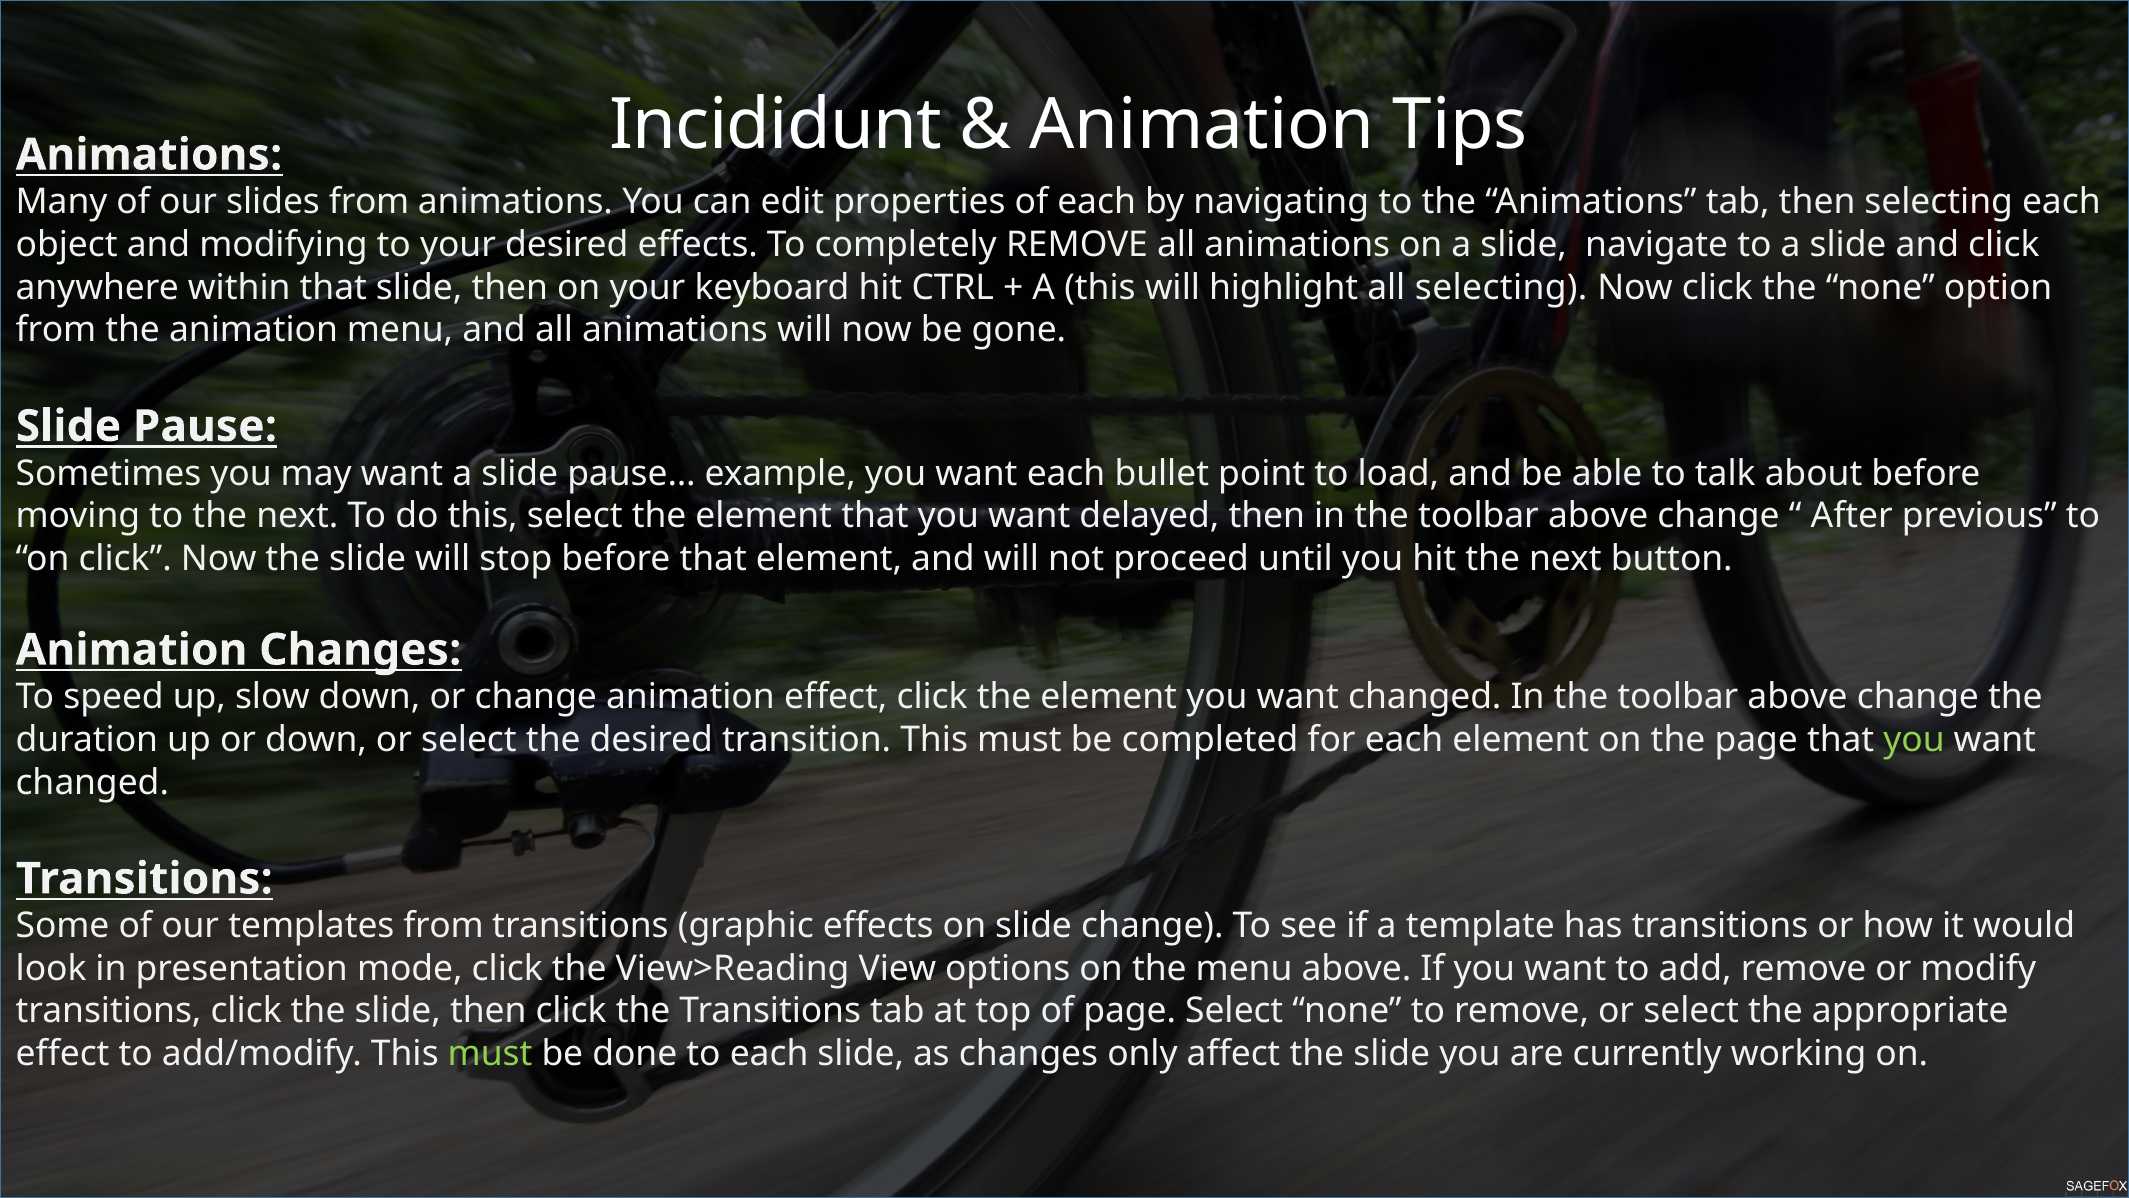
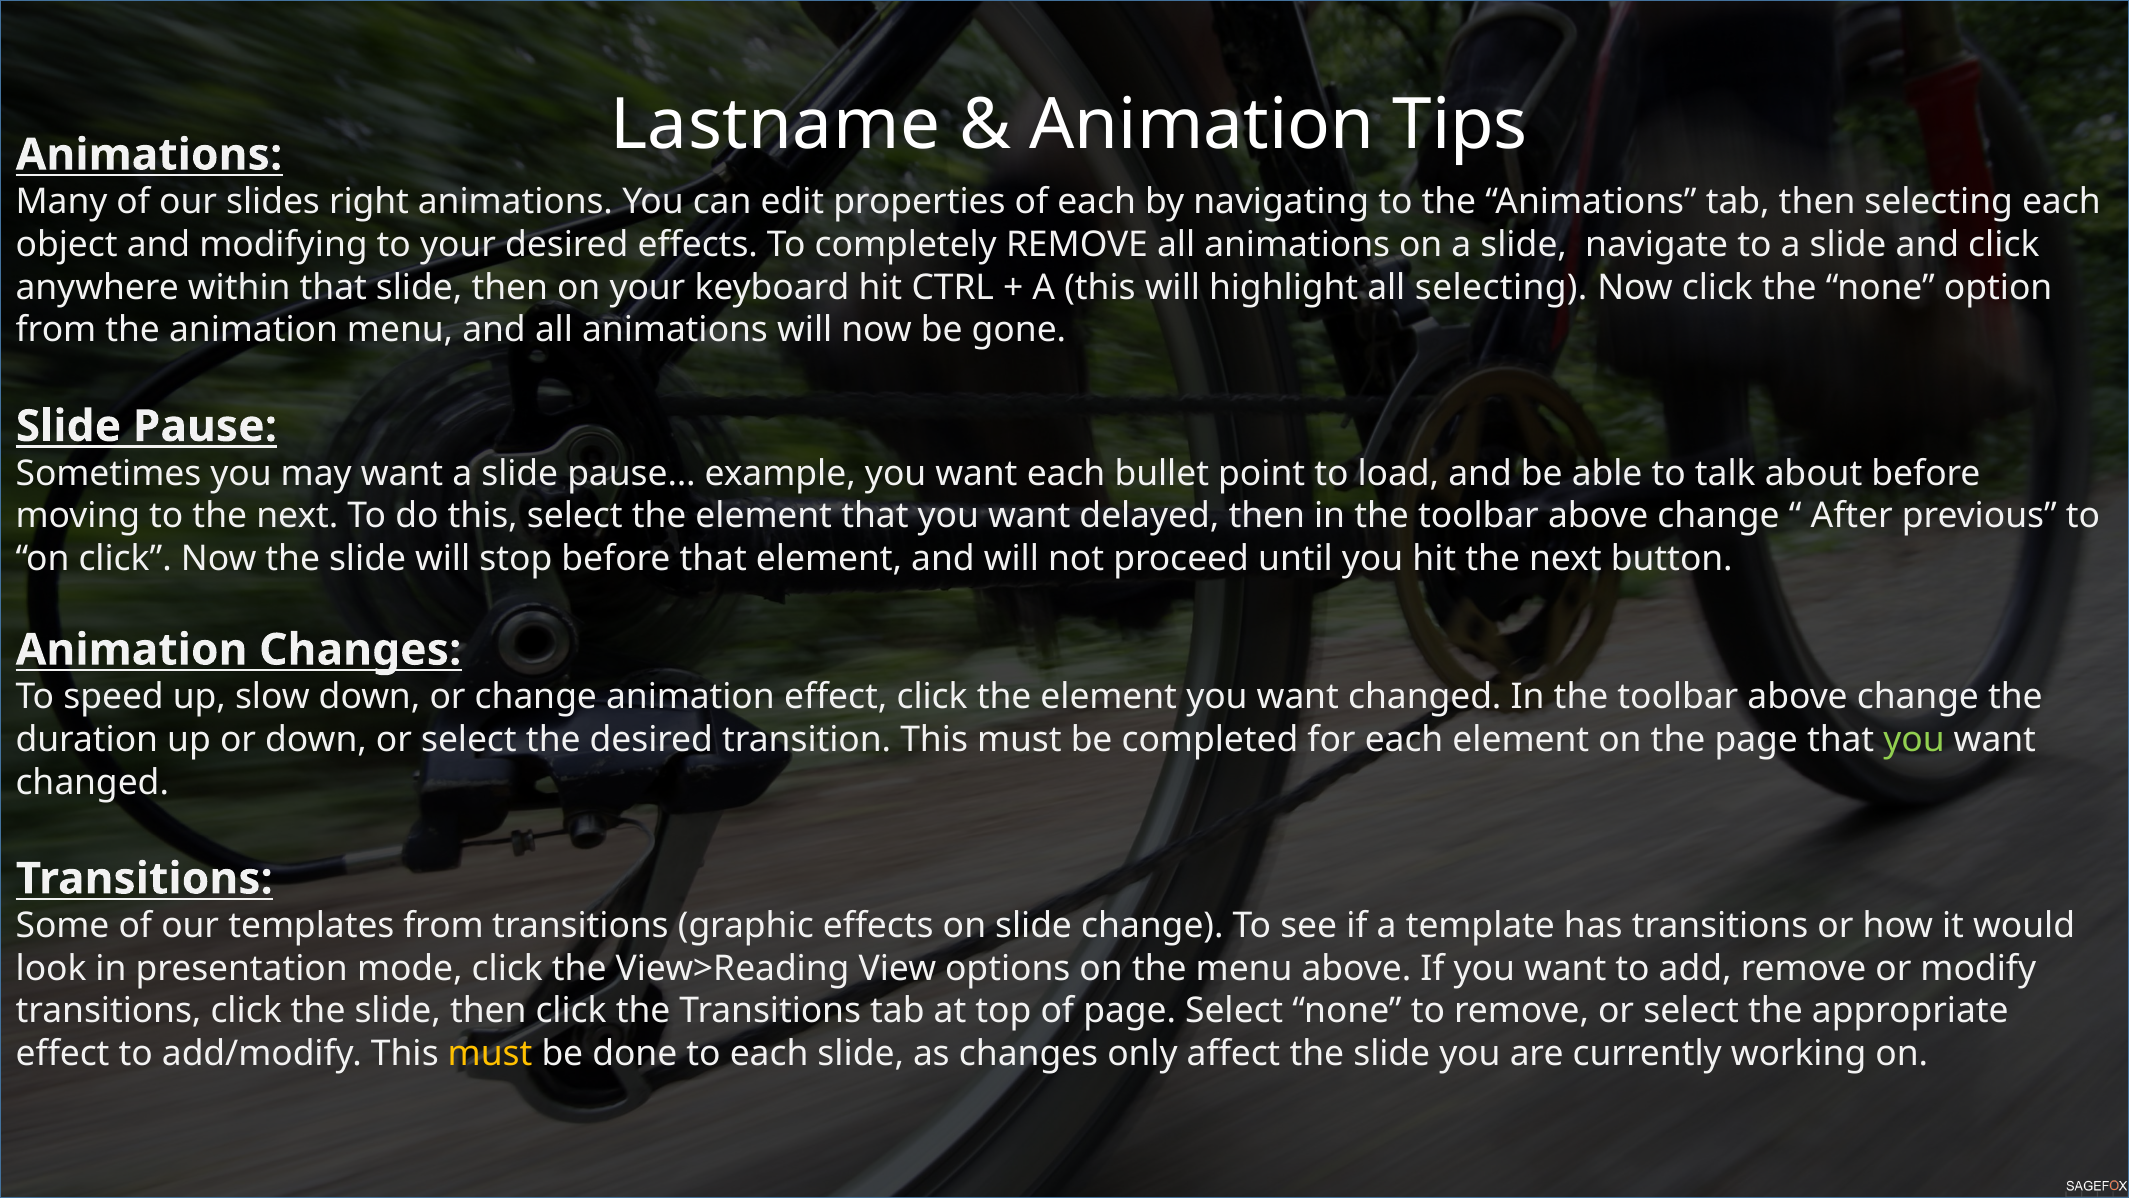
Incididunt: Incididunt -> Lastname (775, 126)
slides from: from -> right (369, 202)
must colour: light green -> yellow (490, 1053)
